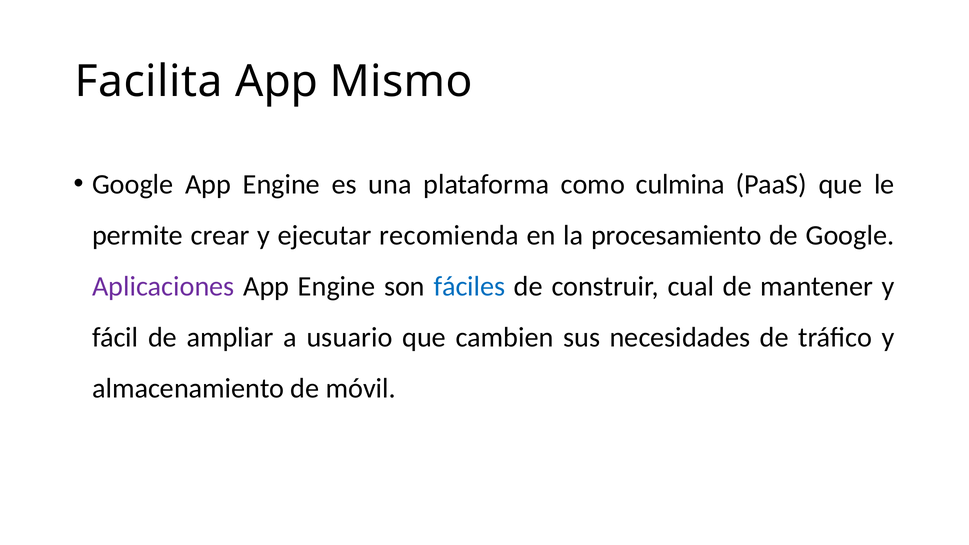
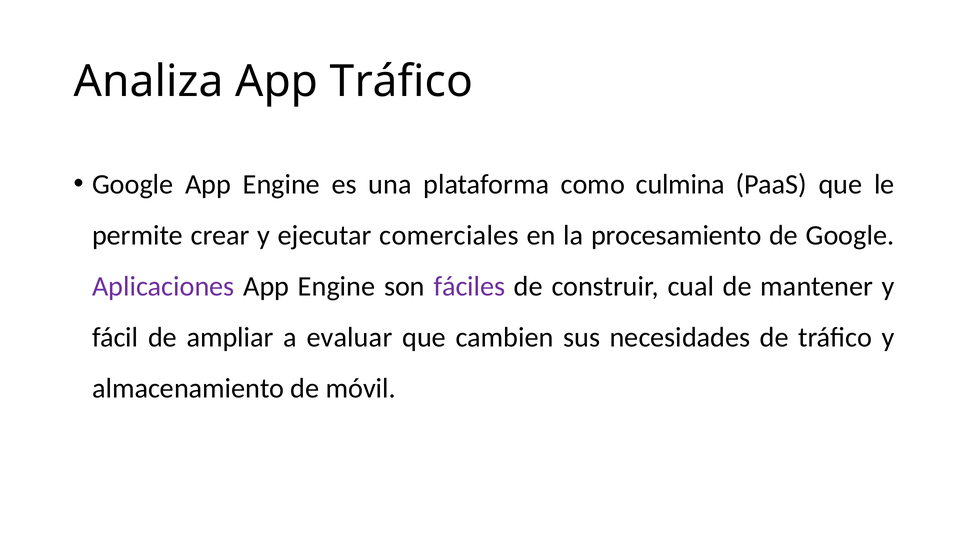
Facilita: Facilita -> Analiza (149, 81)
App Mismo: Mismo -> Tráfico (401, 81)
recomienda: recomienda -> comerciales (449, 236)
fáciles colour: blue -> purple (469, 286)
usuario: usuario -> evaluar (350, 337)
